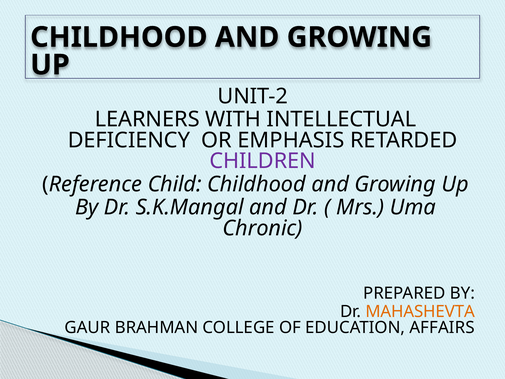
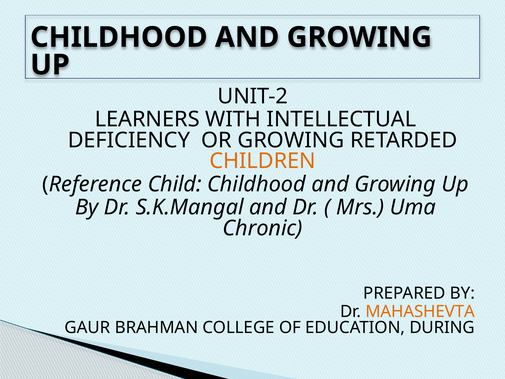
OR EMPHASIS: EMPHASIS -> GROWING (291, 140)
CHILDREN colour: purple -> orange (263, 161)
AFFAIRS: AFFAIRS -> DURING (442, 328)
